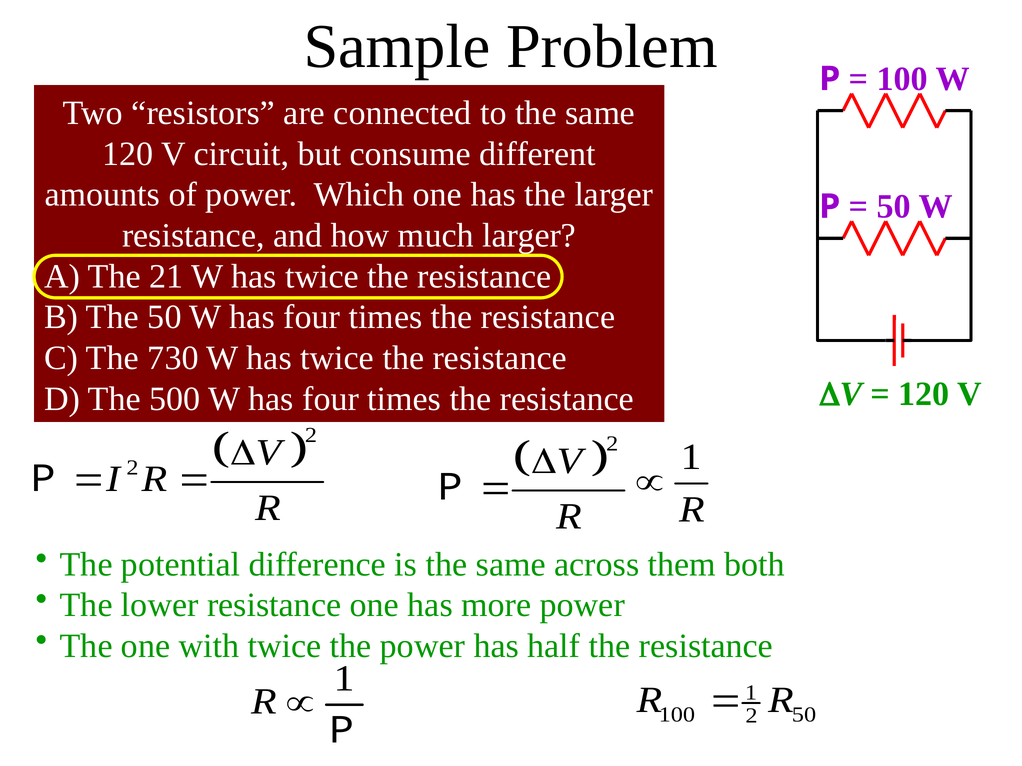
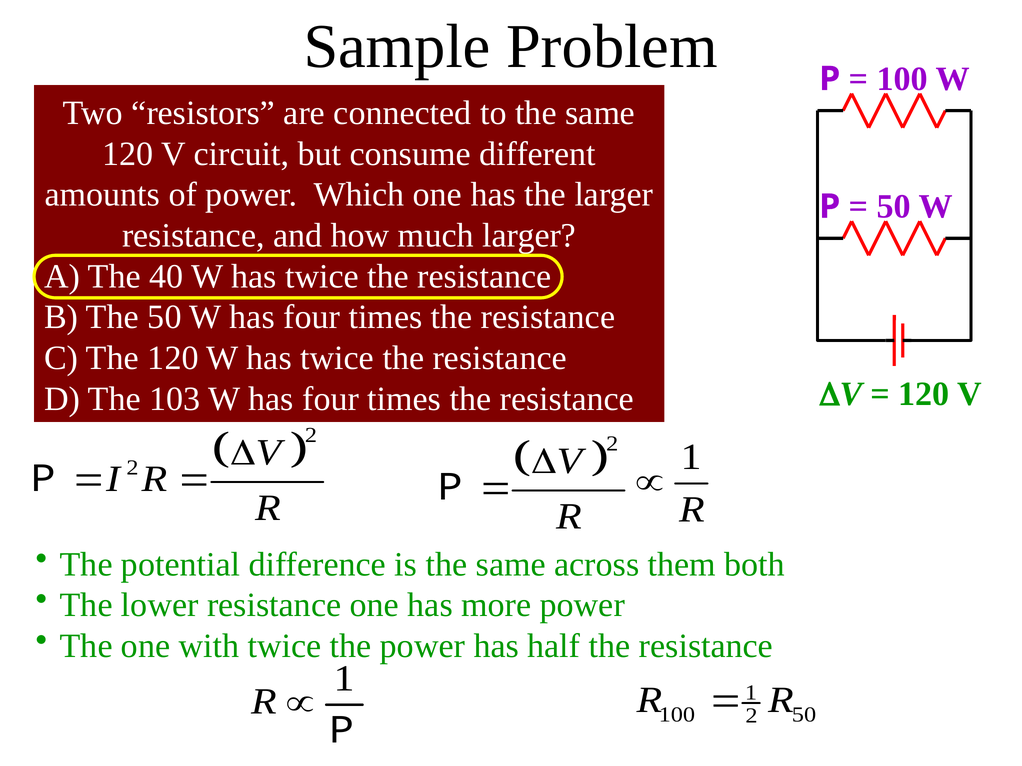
21: 21 -> 40 (166, 277)
The 730: 730 -> 120 (173, 358)
500: 500 -> 103 (175, 399)
